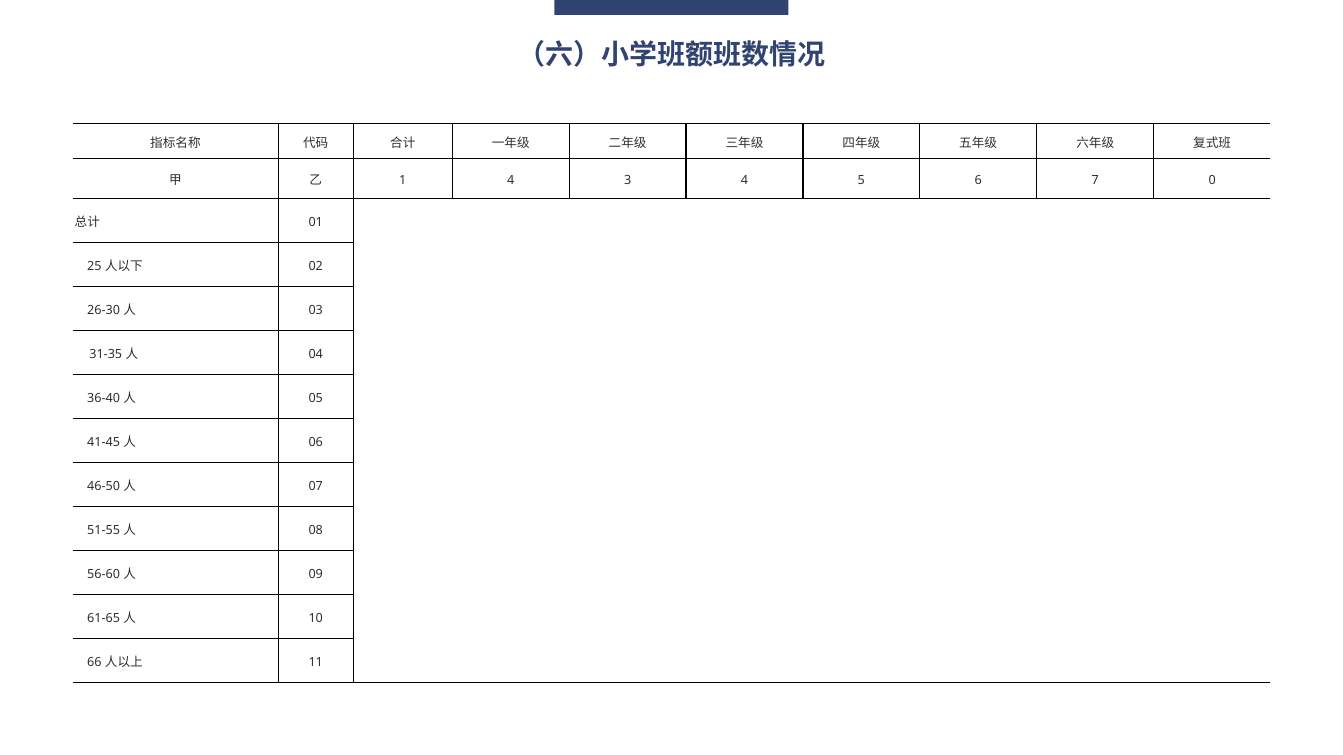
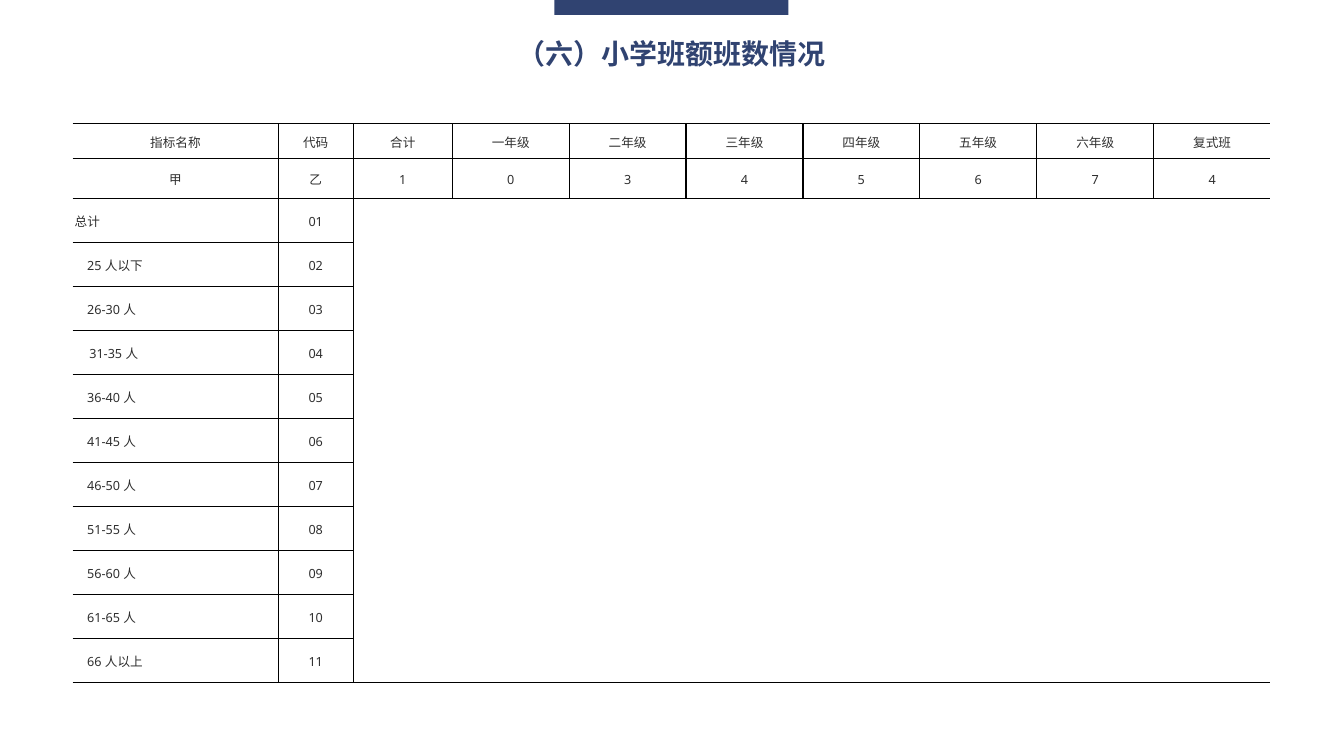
1 4: 4 -> 0 (511, 180)
7 0: 0 -> 4 (1212, 180)
